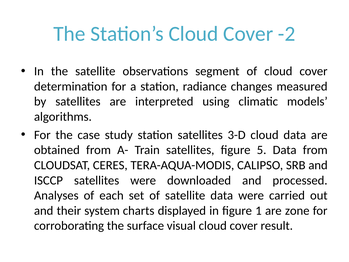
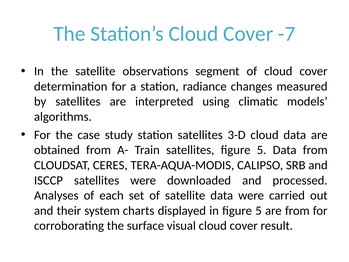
-2: -2 -> -7 (287, 34)
in figure 1: 1 -> 5 (259, 210)
are zone: zone -> from (297, 210)
